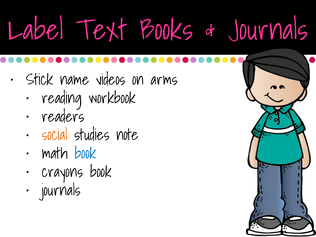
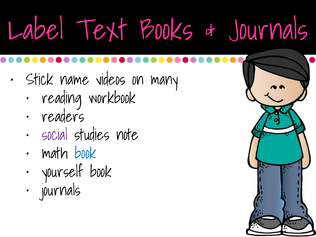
arms: arms -> many (164, 80)
social colour: orange -> purple (55, 135)
crayons: crayons -> yourself (63, 172)
